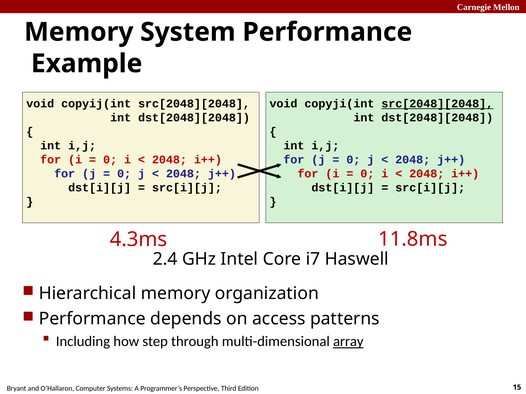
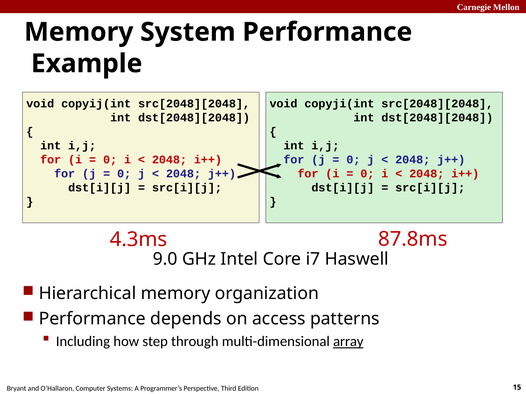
src[2048][2048 underline: present -> none (437, 104)
11.8ms: 11.8ms -> 87.8ms (413, 239)
2.4: 2.4 -> 9.0 (165, 259)
